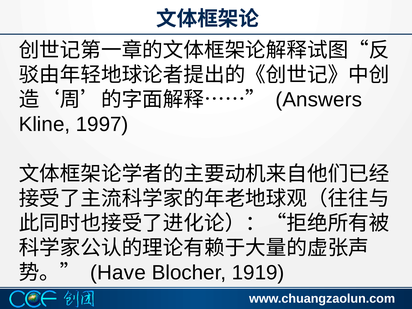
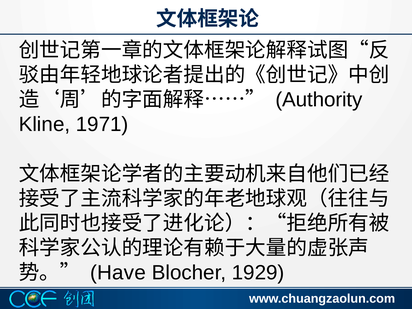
Answers: Answers -> Authority (319, 100)
1997: 1997 -> 1971 (102, 124)
1919: 1919 -> 1929 (258, 273)
